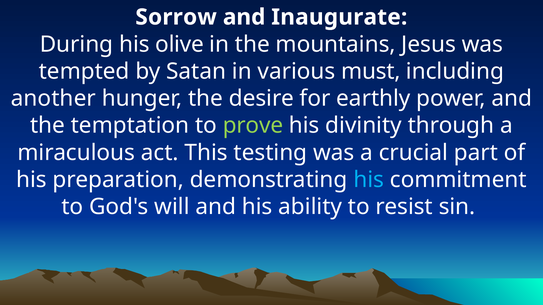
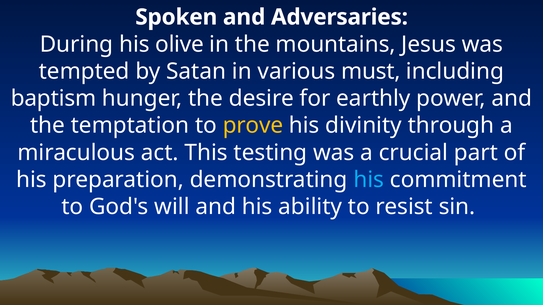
Sorrow: Sorrow -> Spoken (176, 17)
Inaugurate: Inaugurate -> Adversaries (339, 17)
another: another -> baptism (53, 99)
prove colour: light green -> yellow (253, 126)
